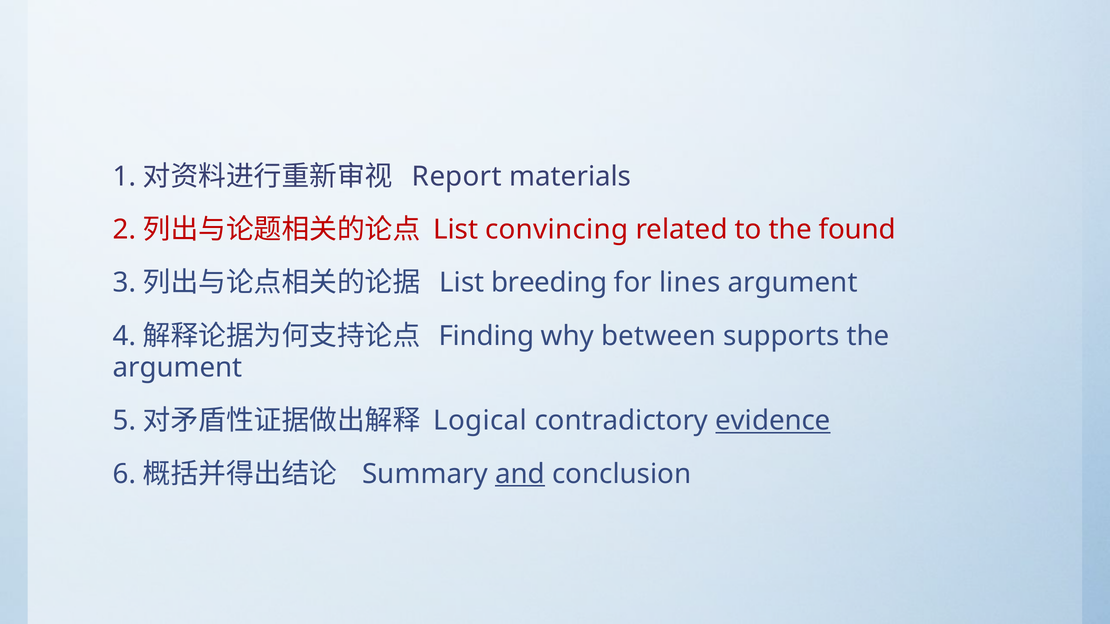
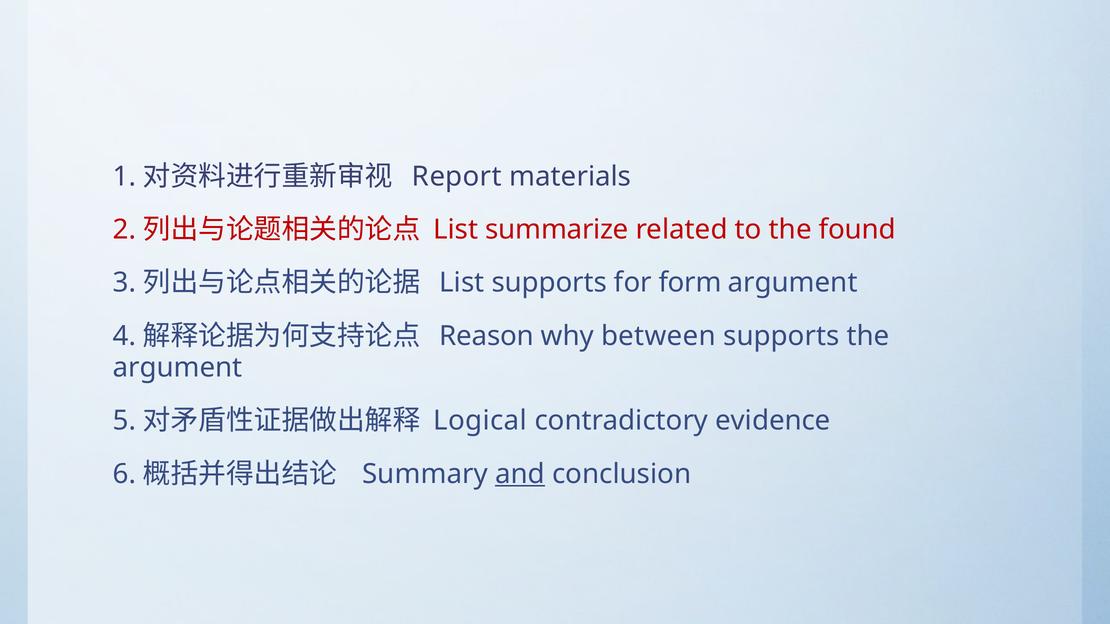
convincing: convincing -> summarize (557, 230)
List breeding: breeding -> supports (549, 283)
lines: lines -> form (690, 283)
Finding: Finding -> Reason (487, 336)
evidence underline: present -> none (773, 421)
